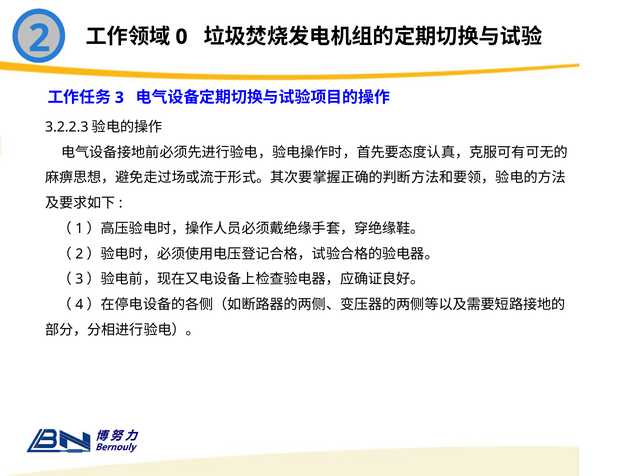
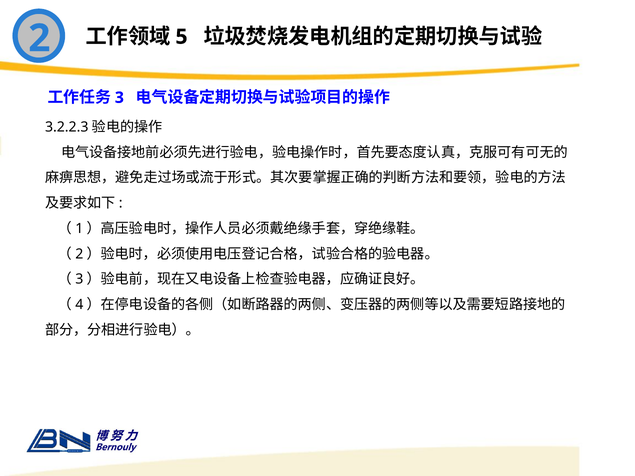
0: 0 -> 5 (182, 37)
